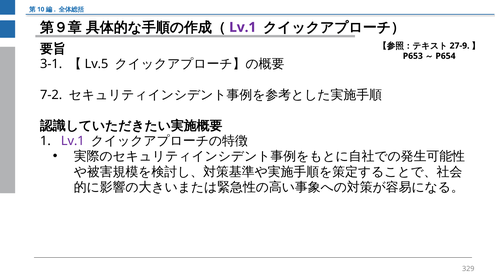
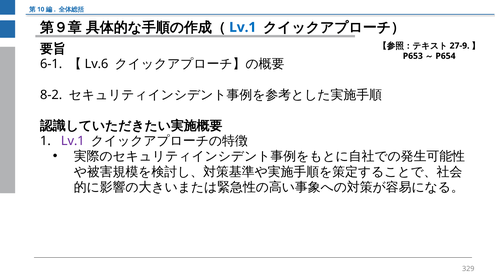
Lv.1 colour: purple -> blue (243, 27)
3-1: 3-1 -> 6-1 (51, 64)
Lv.5: Lv.5 -> Lv.6 (96, 64)
7-2: 7-2 -> 8-2 (51, 95)
